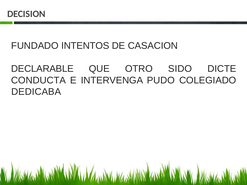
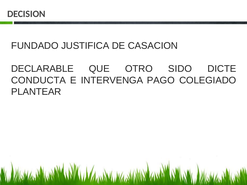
INTENTOS: INTENTOS -> JUSTIFICA (85, 46)
PUDO: PUDO -> PAGO (161, 80)
DEDICABA: DEDICABA -> PLANTEAR (36, 92)
